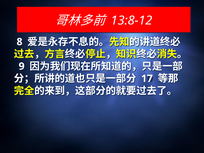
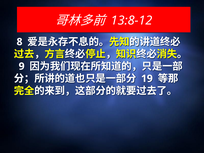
17: 17 -> 19 (147, 79)
